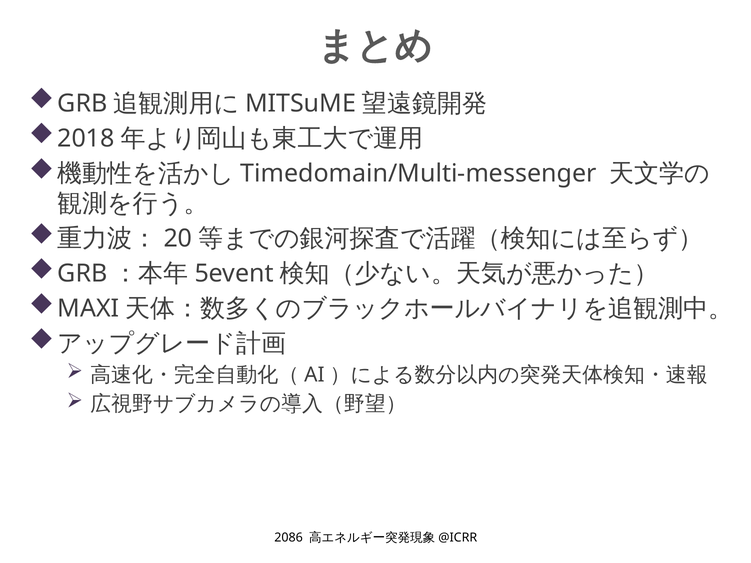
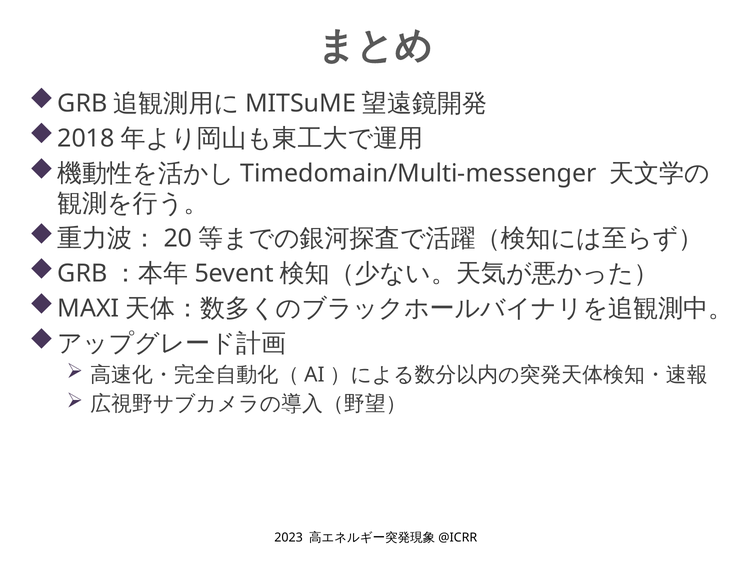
2086: 2086 -> 2023 (289, 538)
